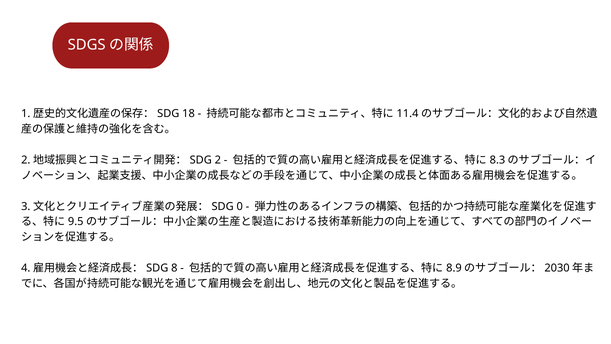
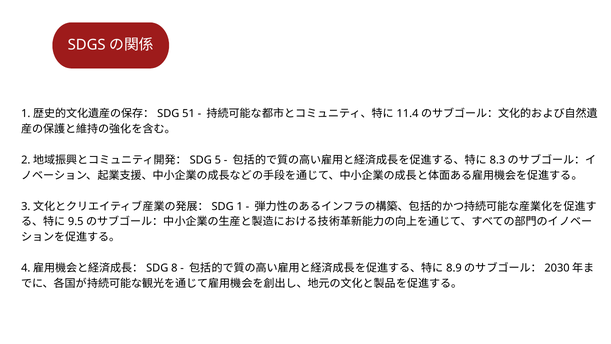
18: 18 -> 51 (189, 114)
2: 2 -> 5 (218, 160)
0: 0 -> 1 (240, 206)
